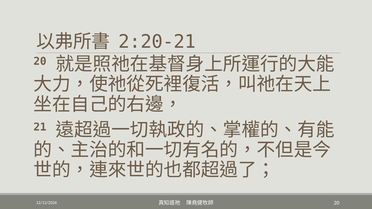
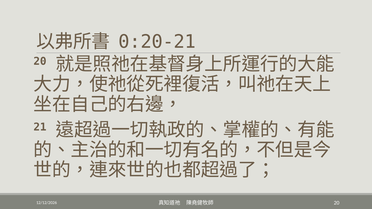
2:20-21: 2:20-21 -> 0:20-21 (157, 42)
